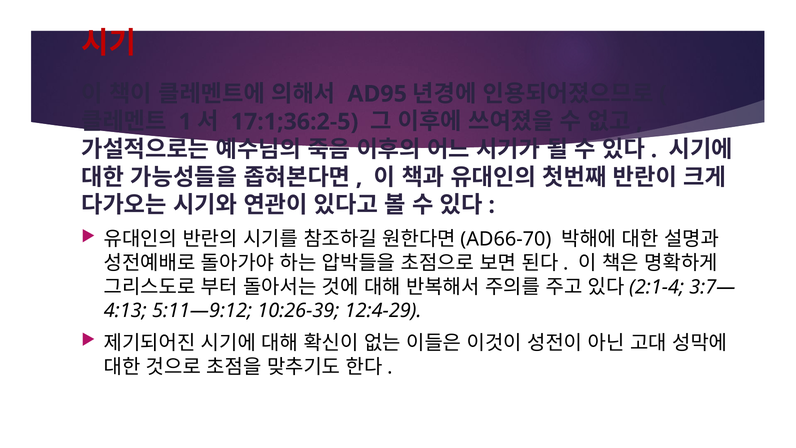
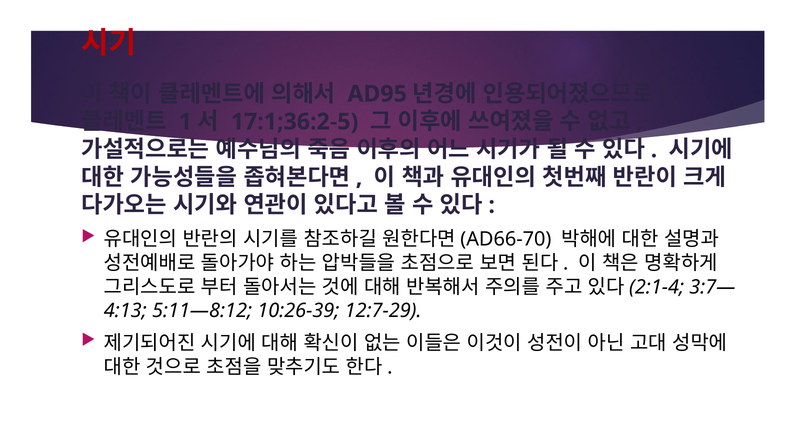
5:11—9:12: 5:11—9:12 -> 5:11—8:12 (202, 311)
12:4-29: 12:4-29 -> 12:7-29 (383, 311)
